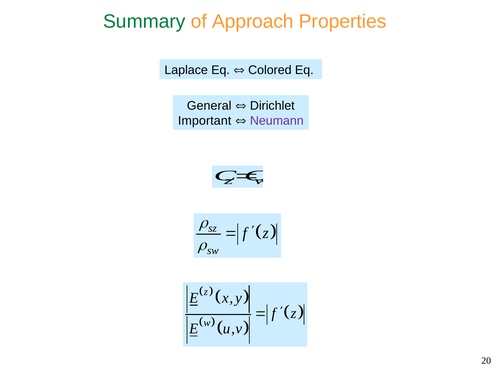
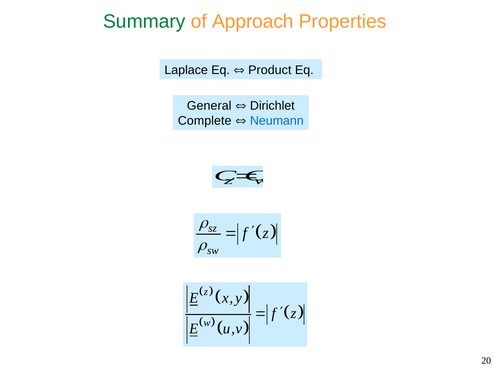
Colored: Colored -> Product (270, 70)
Important: Important -> Complete (205, 121)
Neumann colour: purple -> blue (277, 121)
